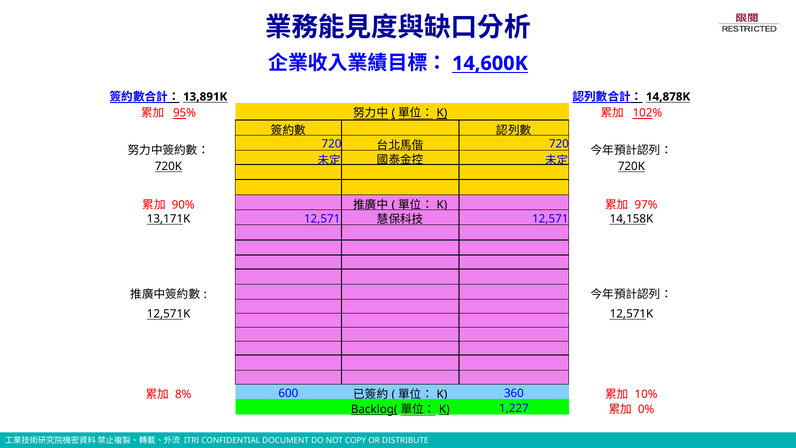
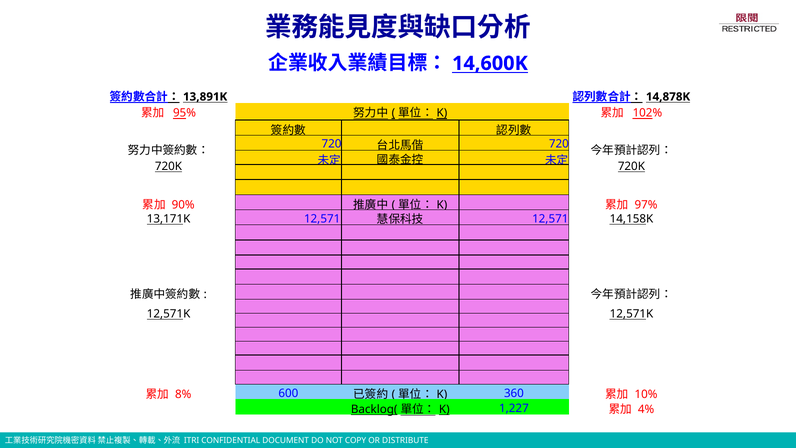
0%: 0% -> 4% (646, 409)
